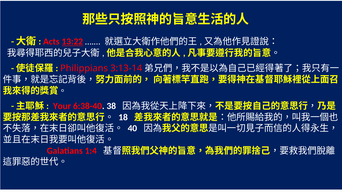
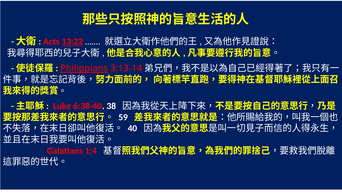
Philippians underline: none -> present (84, 68)
Your: Your -> Luke (62, 106)
18: 18 -> 59 (123, 117)
